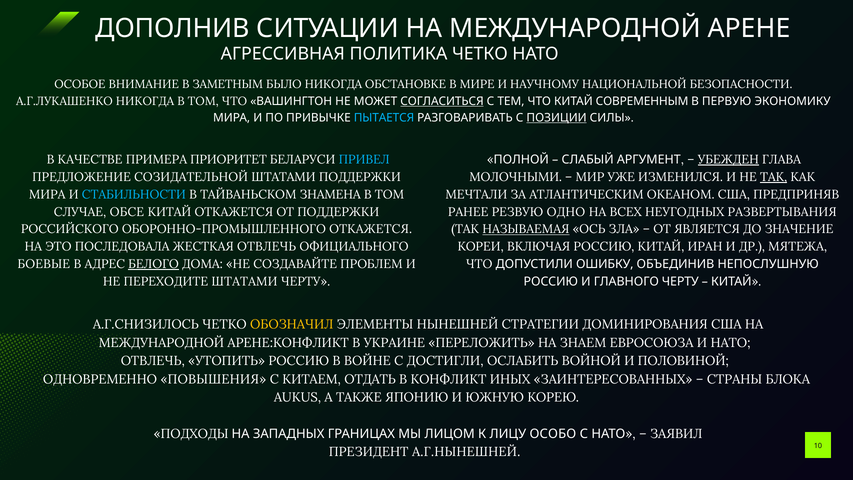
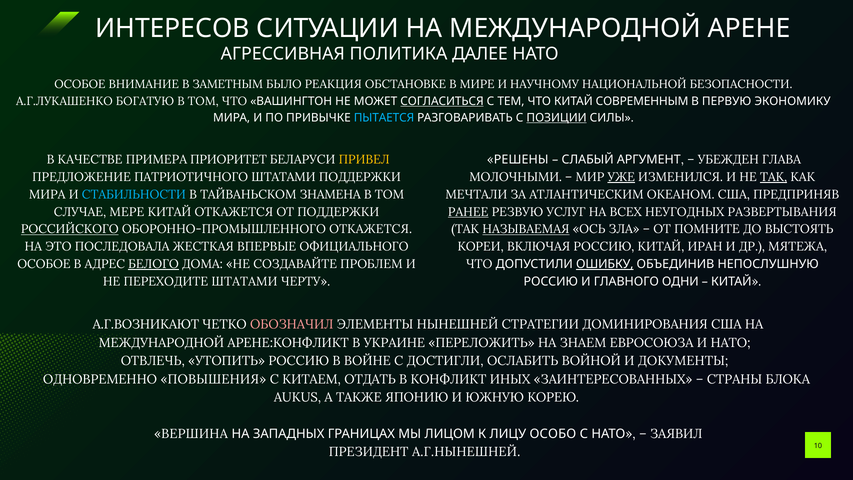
ДОПОЛНИВ: ДОПОЛНИВ -> ИНТЕРЕСОВ (172, 29)
ПОЛИТИКА ЧЕТКО: ЧЕТКО -> ДАЛЕЕ (480, 54)
БЫЛО НИКОГДА: НИКОГДА -> РЕАКЦИЯ (333, 85)
А.Г.ЛУКАШЕНКО НИКОГДА: НИКОГДА -> БОГАТУЮ (145, 101)
ПРИВЕЛ colour: light blue -> yellow (364, 160)
ПОЛНОЙ: ПОЛНОЙ -> РЕШЕНЫ (521, 160)
УБЕЖДЕН underline: present -> none (728, 160)
СОЗИДАТЕЛЬНОЙ: СОЗИДАТЕЛЬНОЙ -> ПАТРИОТИЧНОГО (191, 177)
УЖЕ underline: none -> present (621, 177)
ОБСЕ: ОБСЕ -> МЕРЕ (127, 212)
РАНЕЕ underline: none -> present (468, 212)
ОДНО: ОДНО -> УСЛУГ (566, 212)
РОССИЙСКОГО underline: none -> present (70, 229)
ЯВЛЯЕТСЯ: ЯВЛЯЕТСЯ -> ПОМНИТЕ (707, 229)
ЗНАЧЕНИЕ: ЗНАЧЕНИЕ -> ВЫСТОЯТЬ (799, 229)
ЖЕСТКАЯ ОТВЛЕЧЬ: ОТВЛЕЧЬ -> ВПЕРВЫЕ (267, 247)
БОЕВЫЕ: БОЕВЫЕ -> ОСОБОЕ (44, 264)
ОШИБКУ underline: none -> present (605, 264)
ГЛАВНОГО ЧЕРТУ: ЧЕРТУ -> ОДНИ (680, 282)
А.Г.СНИЗИЛОСЬ: А.Г.СНИЗИЛОСЬ -> А.Г.ВОЗНИКАЮТ (146, 324)
ОБОЗНАЧИЛ colour: yellow -> pink (292, 324)
ПОЛОВИНОЙ: ПОЛОВИНОЙ -> ДОКУМЕНТЫ (683, 361)
ПОДХОДЫ: ПОДХОДЫ -> ВЕРШИНА (191, 434)
